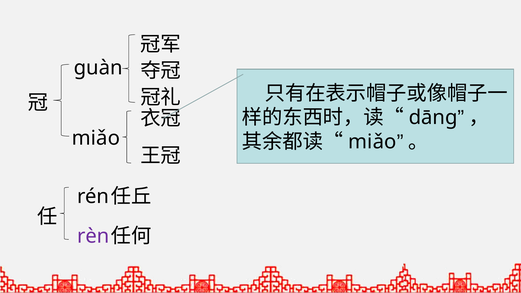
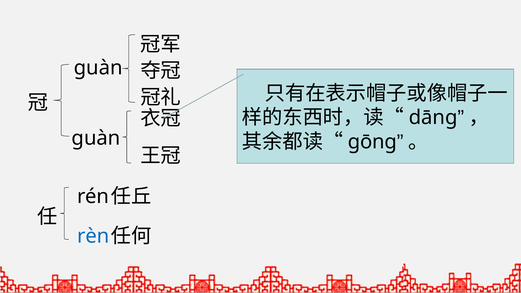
miǎo: miǎo -> guàn (96, 138)
miǎo: miǎo -> gōng (373, 142)
rèn colour: purple -> blue (93, 236)
